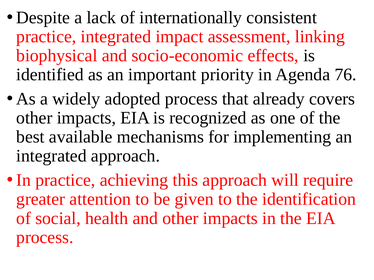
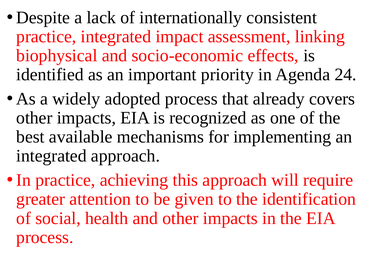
76: 76 -> 24 (346, 75)
